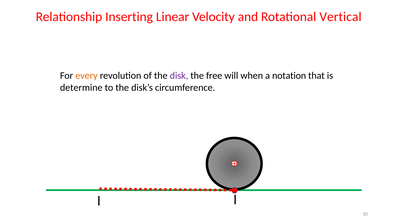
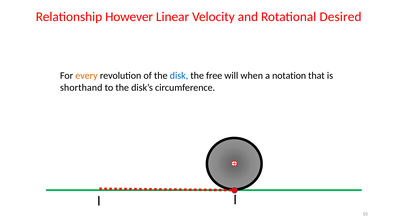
Inserting: Inserting -> However (129, 17)
Vertical: Vertical -> Desired (340, 17)
disk colour: purple -> blue (179, 76)
determine: determine -> shorthand (81, 88)
